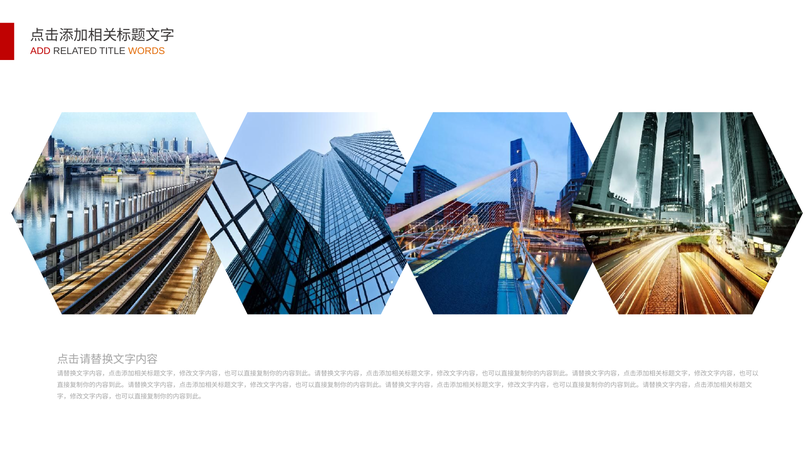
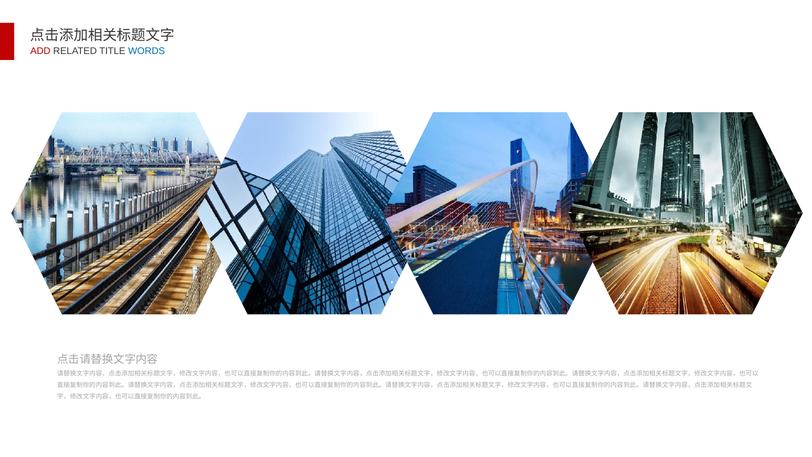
WORDS colour: orange -> blue (147, 51)
